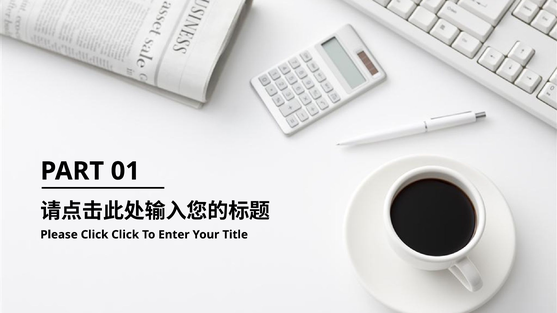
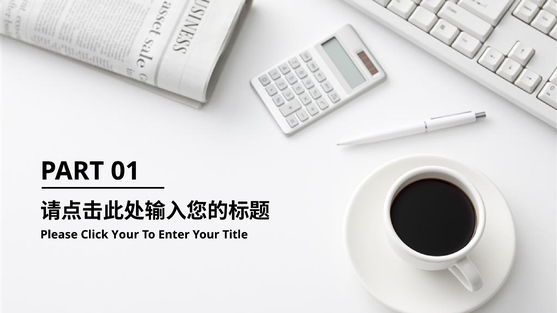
Click Click: Click -> Your (125, 235)
